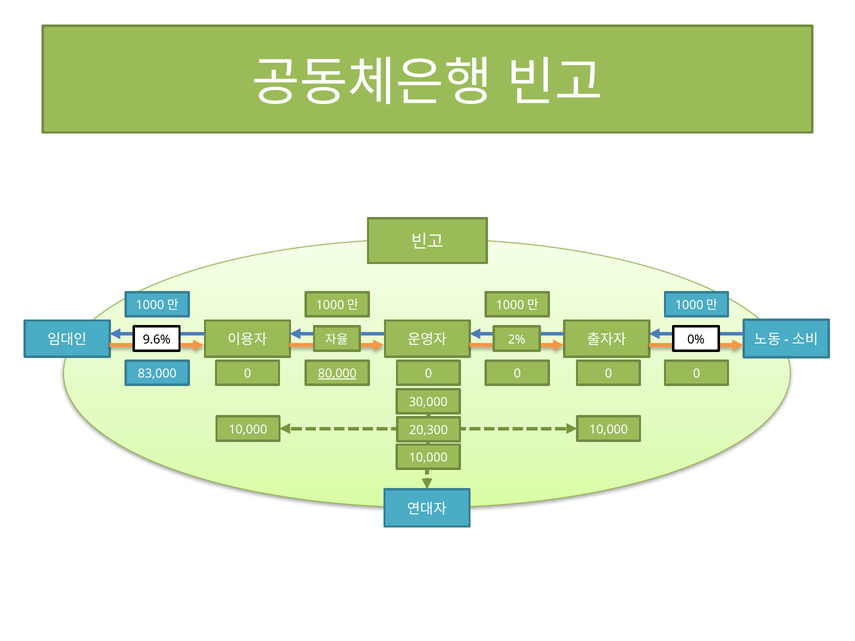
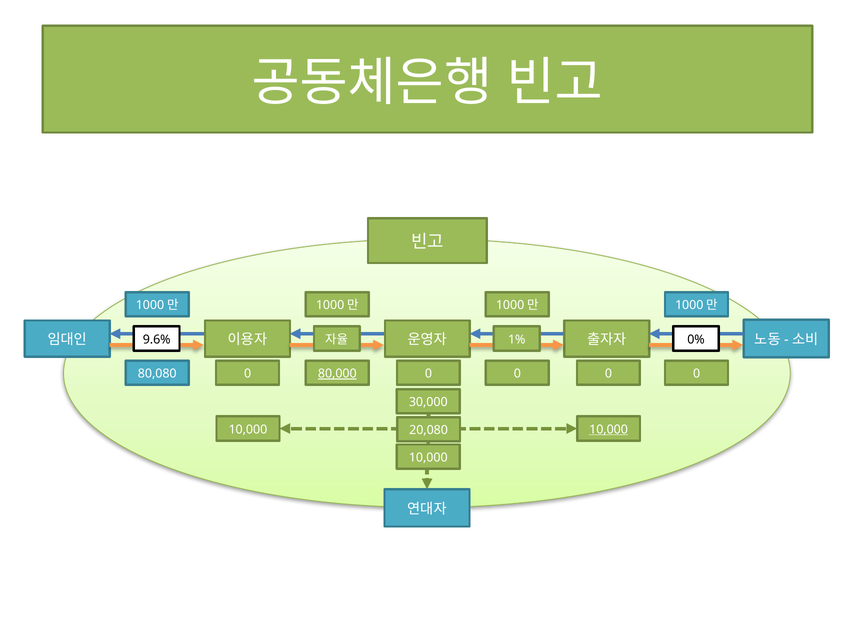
2%: 2% -> 1% (517, 340)
83,000: 83,000 -> 80,080 (157, 374)
10,000 underline: none -> present (609, 430)
20,300: 20,300 -> 20,080 (429, 430)
